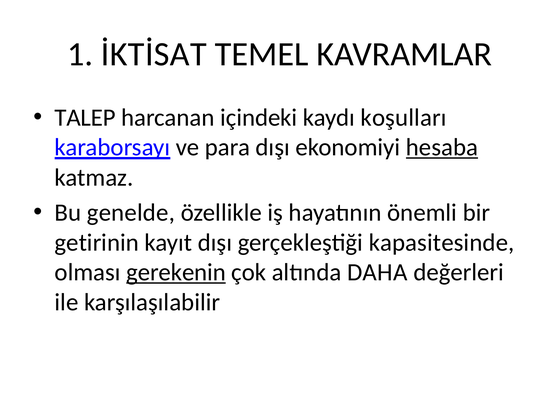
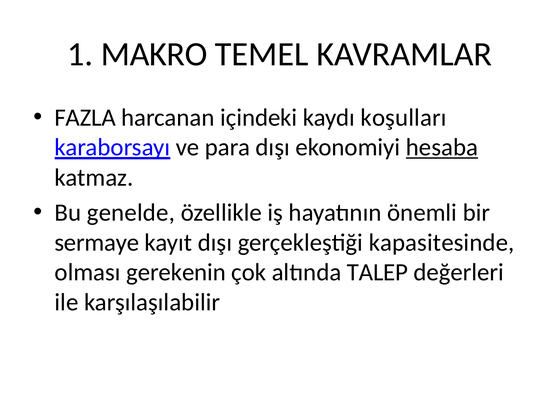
İKTİSAT: İKTİSAT -> MAKRO (154, 54)
TALEP: TALEP -> FAZLA (85, 117)
getirinin: getirinin -> sermaye (97, 243)
gerekenin underline: present -> none (176, 272)
DAHA: DAHA -> TALEP (377, 272)
